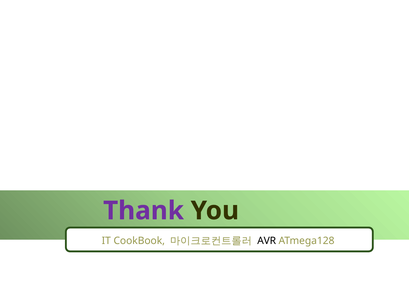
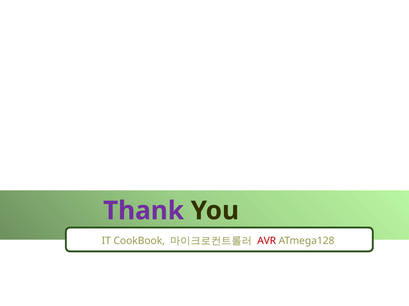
AVR colour: black -> red (267, 242)
